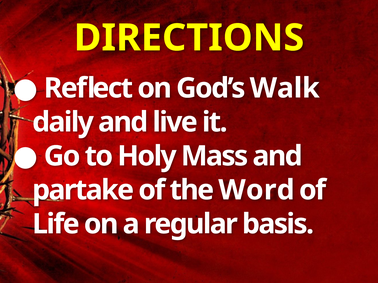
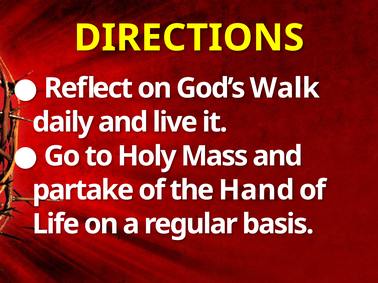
Word: Word -> Hand (256, 190)
